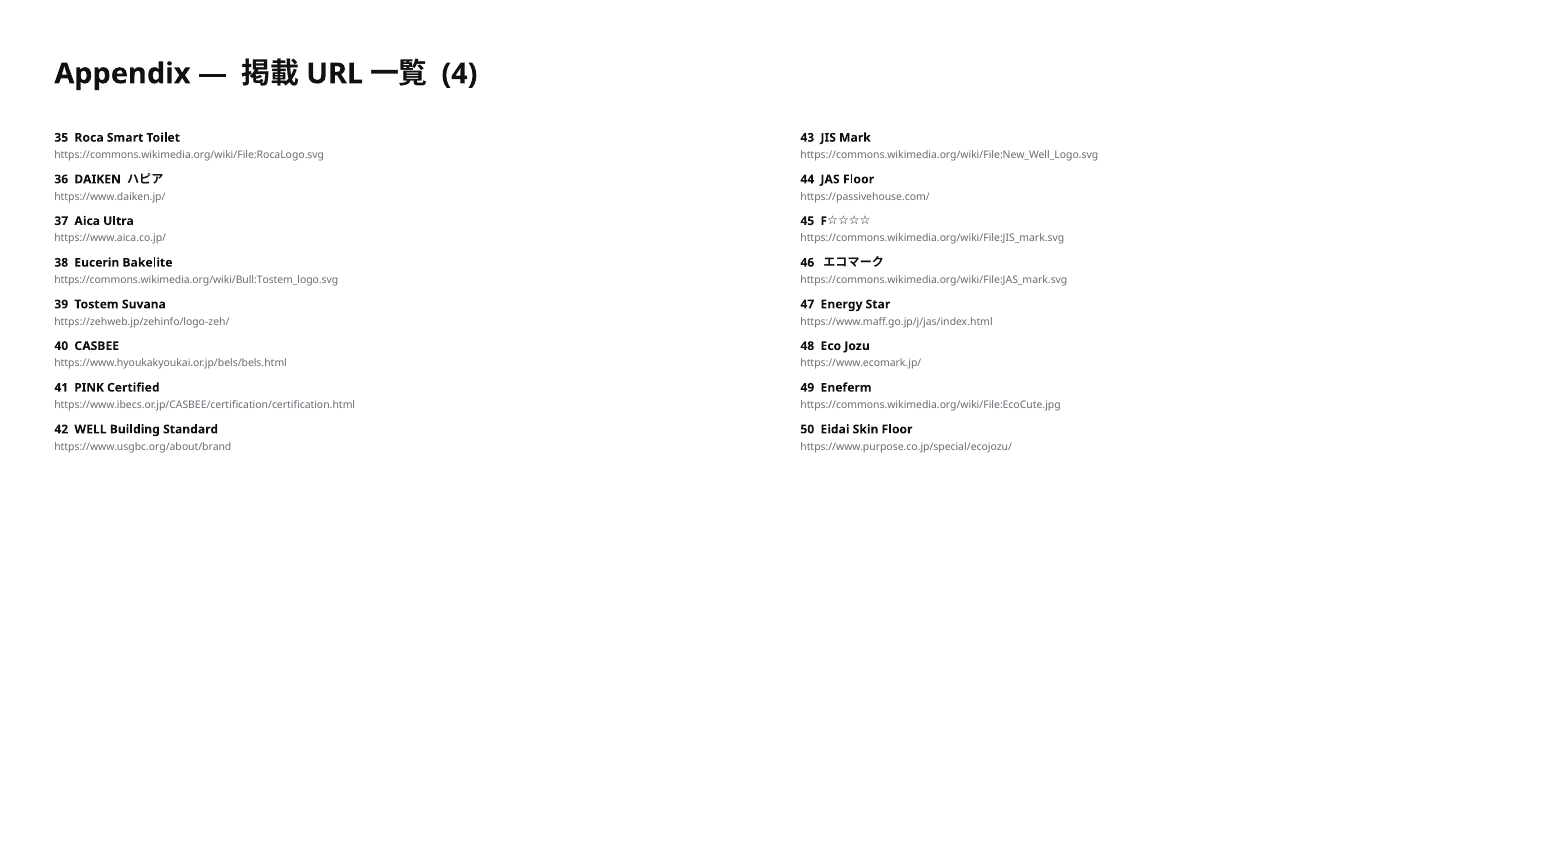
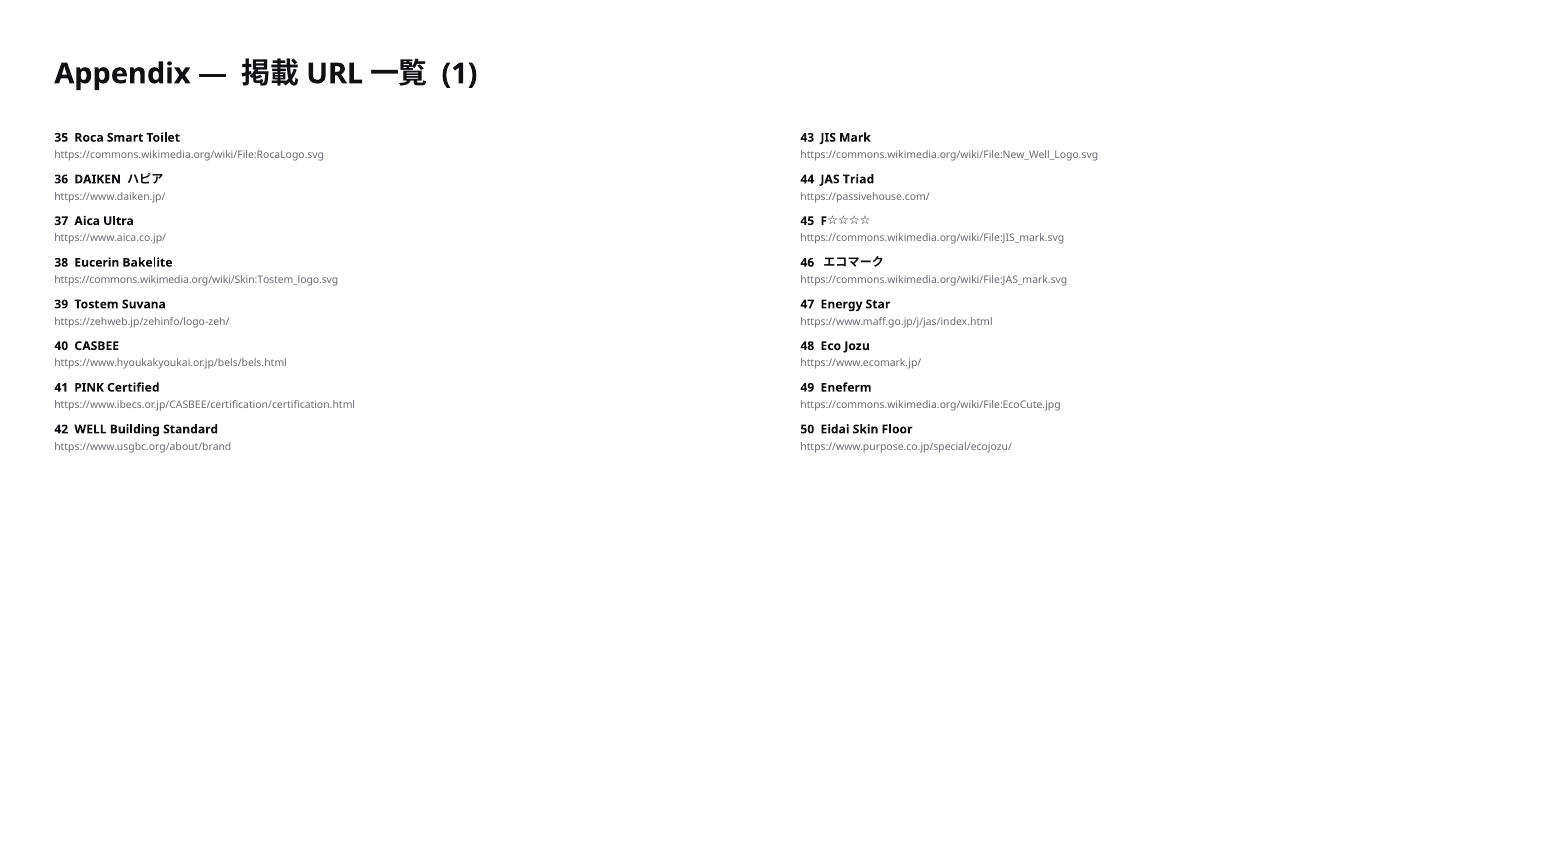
4: 4 -> 1 (459, 74)
JAS Floor: Floor -> Triad (859, 179)
https://commons.wikimedia.org/wiki/Bull:Tostem_logo.svg: https://commons.wikimedia.org/wiki/Bull:Tostem_logo.svg -> https://commons.wikimedia.org/wiki/Skin:Tostem_logo.svg (196, 280)
